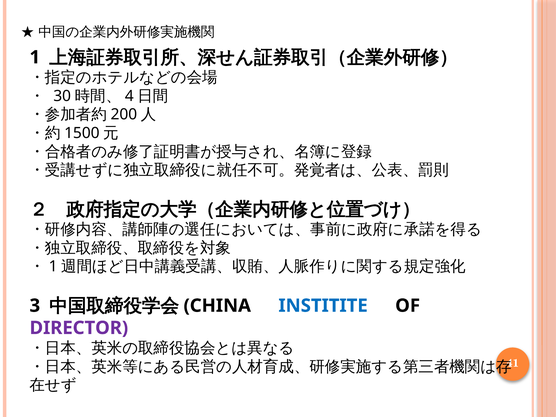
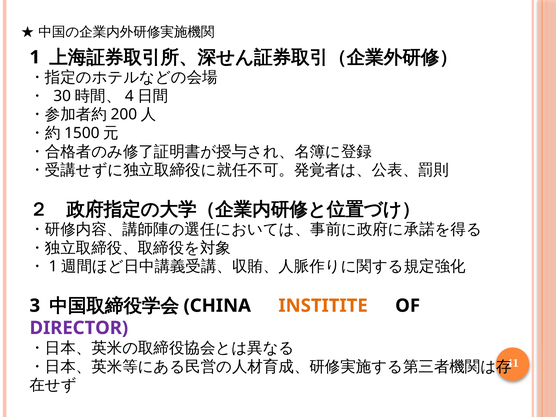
INSTITITE colour: blue -> orange (323, 306)
